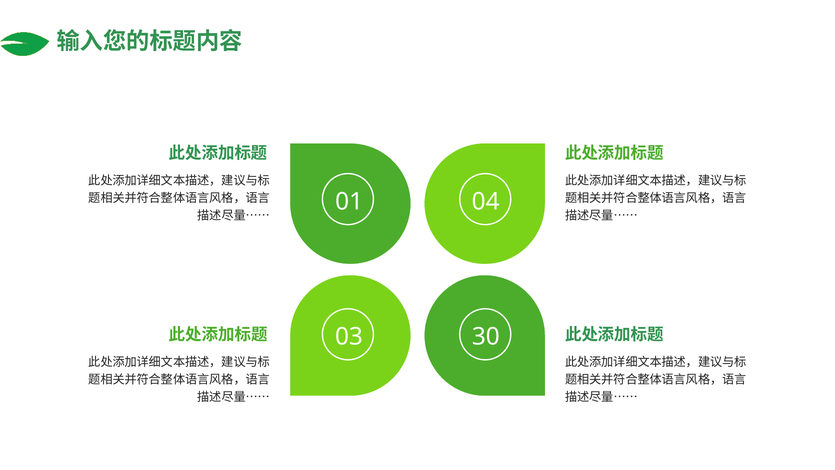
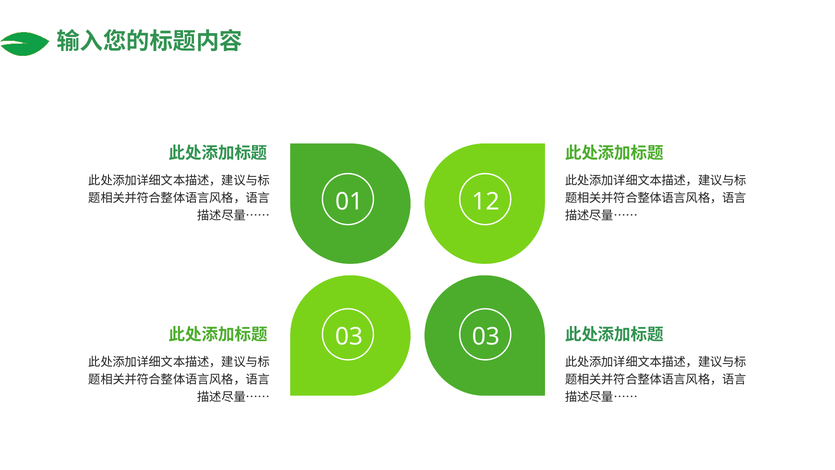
04: 04 -> 12 (486, 201)
03 30: 30 -> 03 (486, 337)
